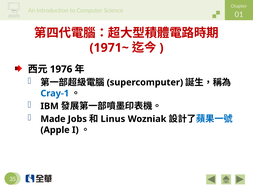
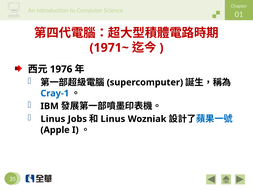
Made: Made -> Linus (53, 119)
